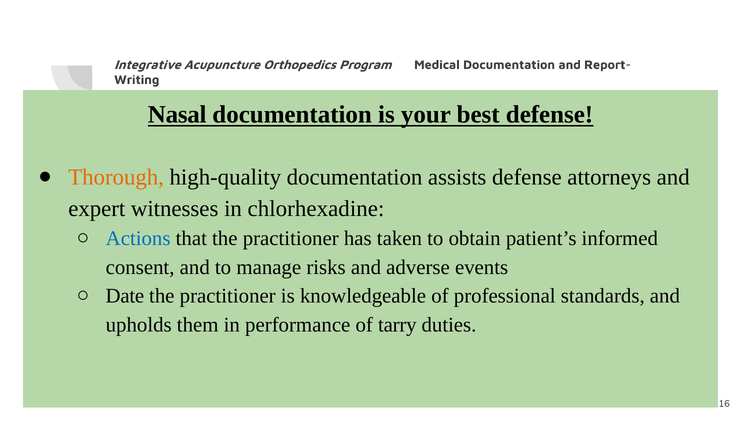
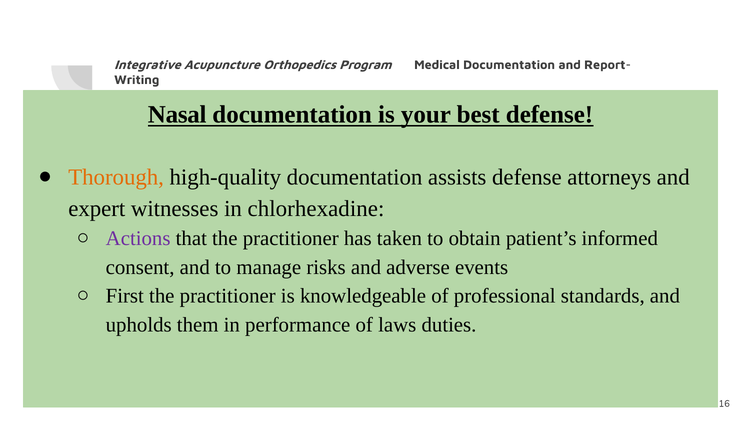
Actions colour: blue -> purple (138, 239)
Date: Date -> First (125, 296)
tarry: tarry -> laws (397, 325)
